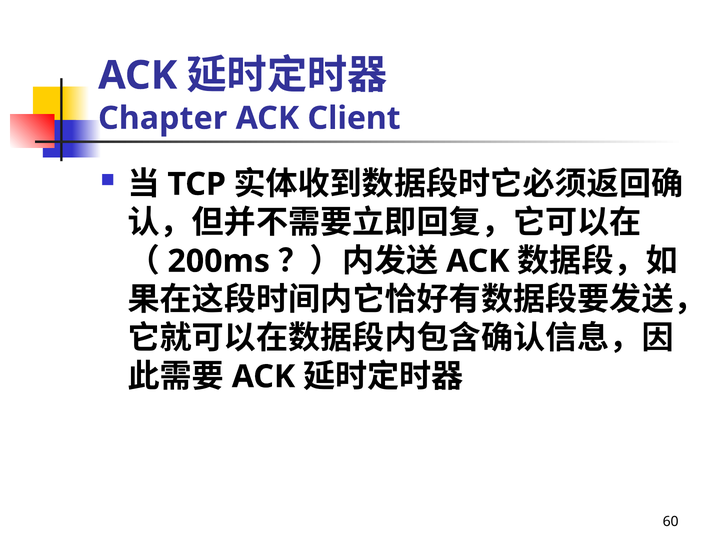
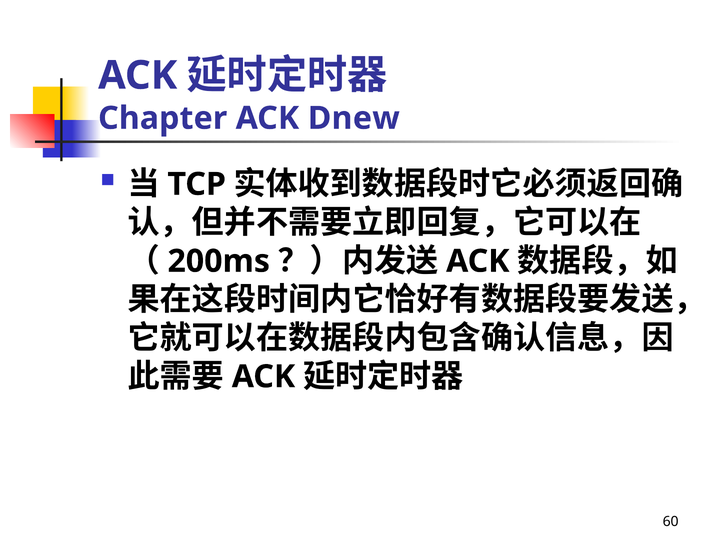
Client: Client -> Dnew (354, 118)
